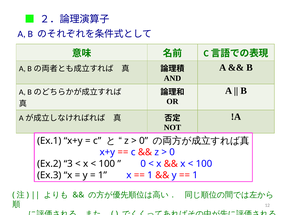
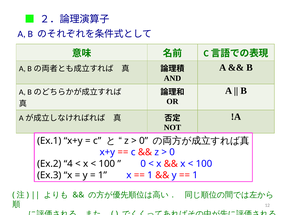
3: 3 -> 4 (68, 164)
